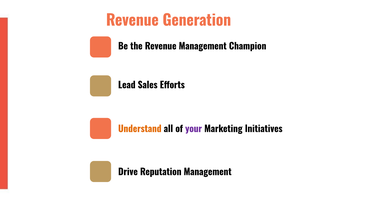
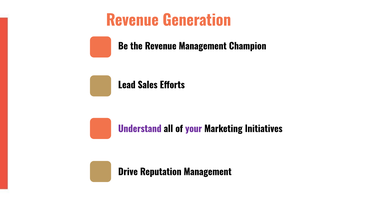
Understand colour: orange -> purple (140, 129)
